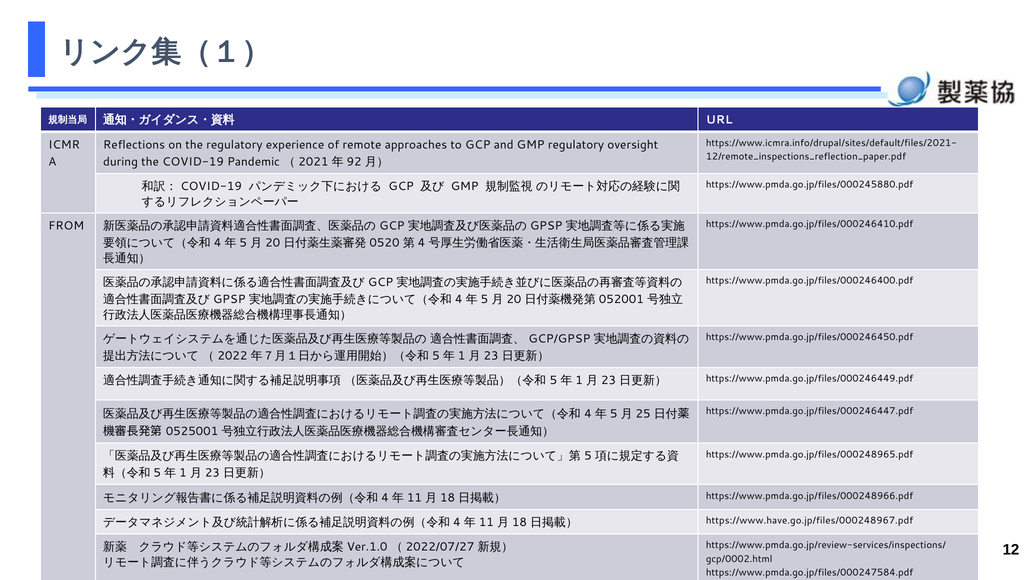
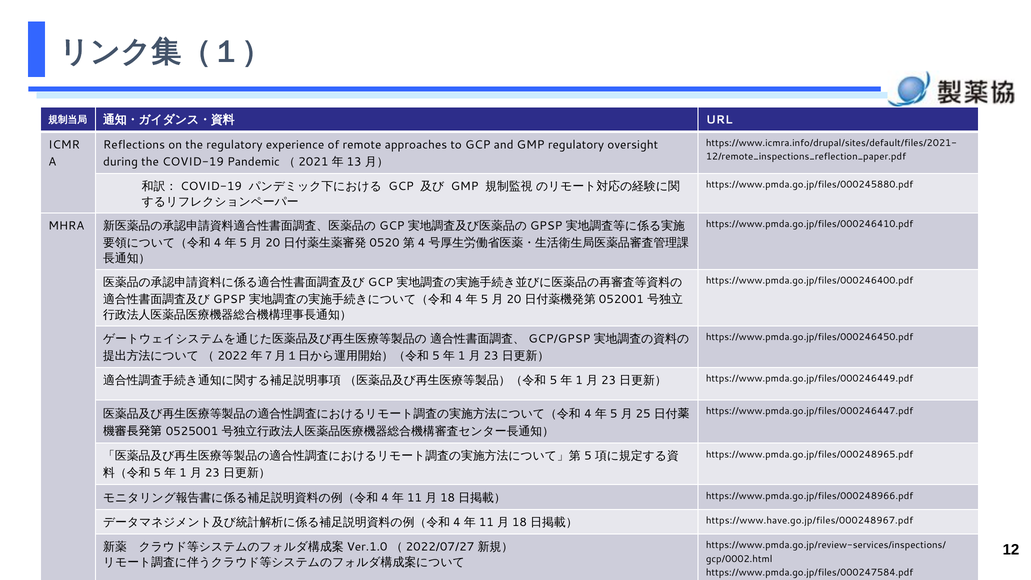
92: 92 -> 13 (354, 162)
FROM: FROM -> MHRA (66, 226)
